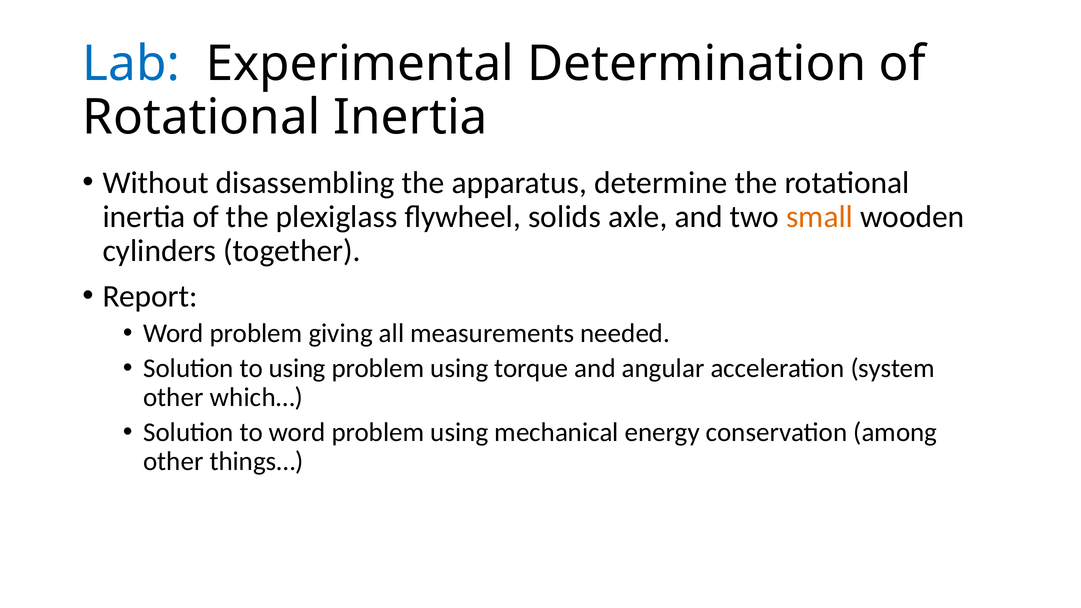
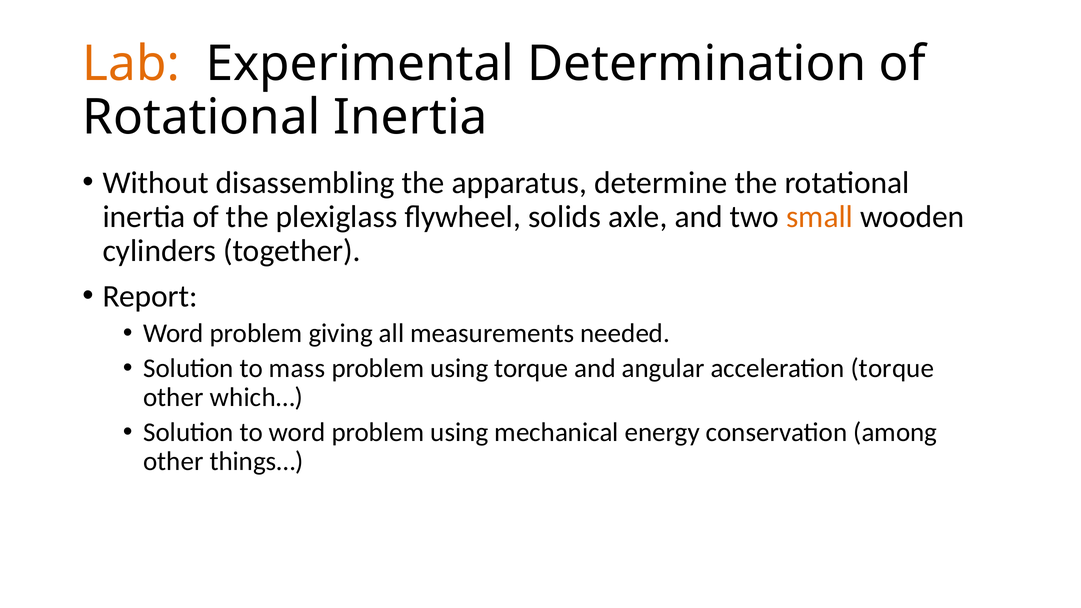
Lab colour: blue -> orange (131, 64)
to using: using -> mass (297, 368)
acceleration system: system -> torque (892, 368)
